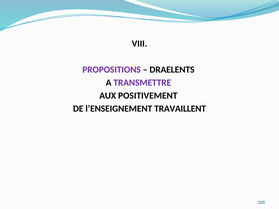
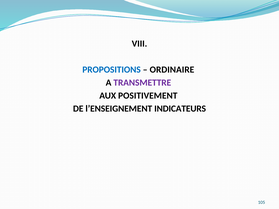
PROPOSITIONS colour: purple -> blue (112, 70)
DRAELENTS: DRAELENTS -> ORDINAIRE (172, 70)
TRAVAILLENT: TRAVAILLENT -> INDICATEURS (180, 109)
